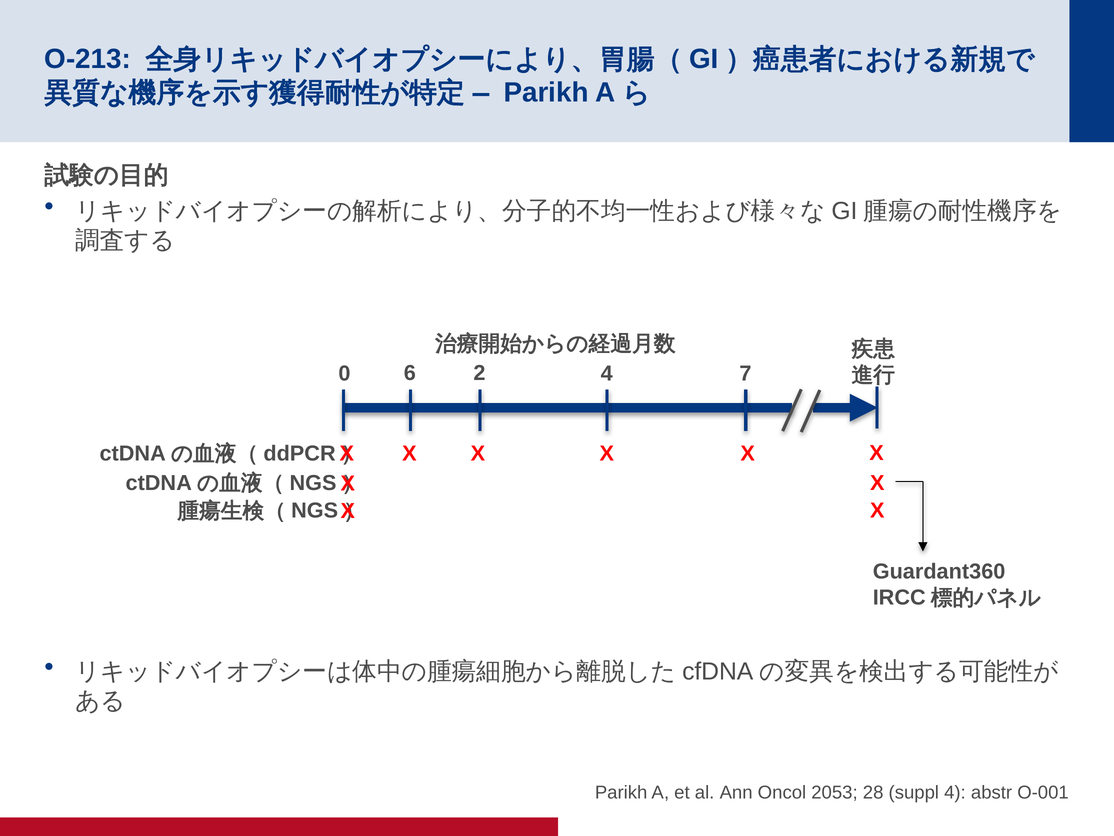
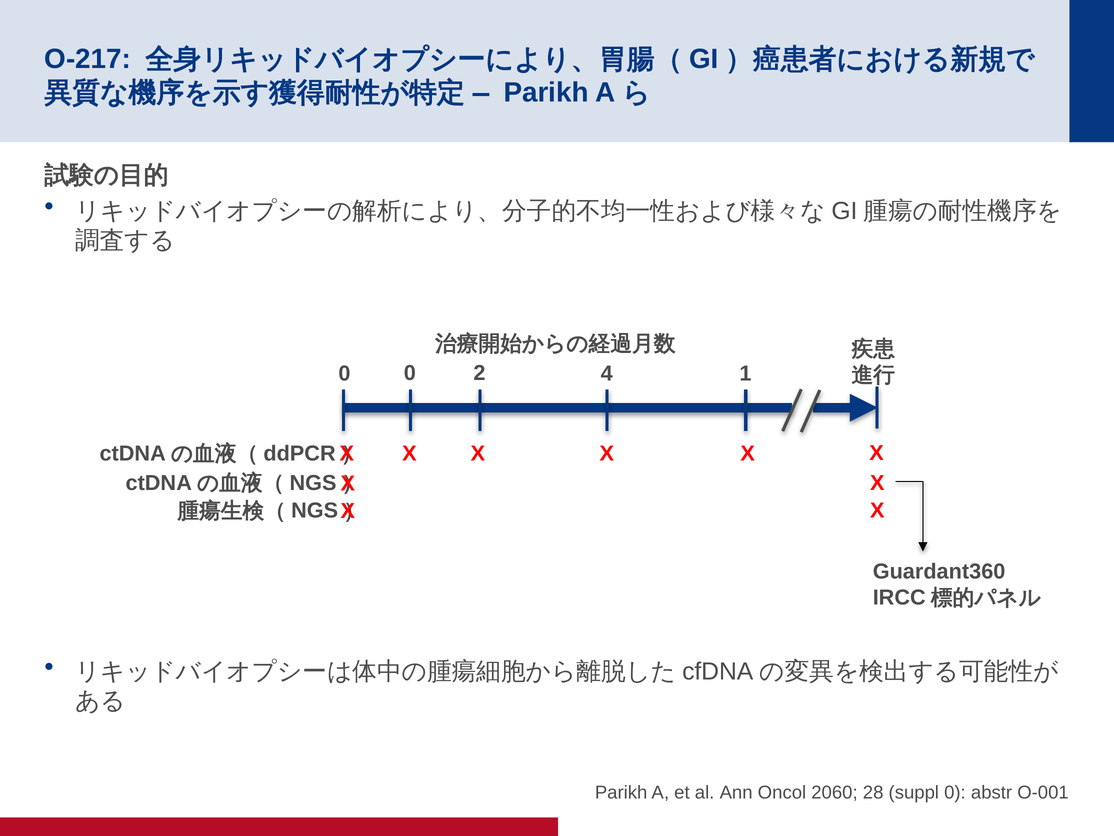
O-213: O-213 -> O-217 (88, 59)
0 6: 6 -> 0 (410, 373)
7: 7 -> 1 (745, 373)
2053: 2053 -> 2060 (834, 792)
suppl 4: 4 -> 0 (955, 792)
